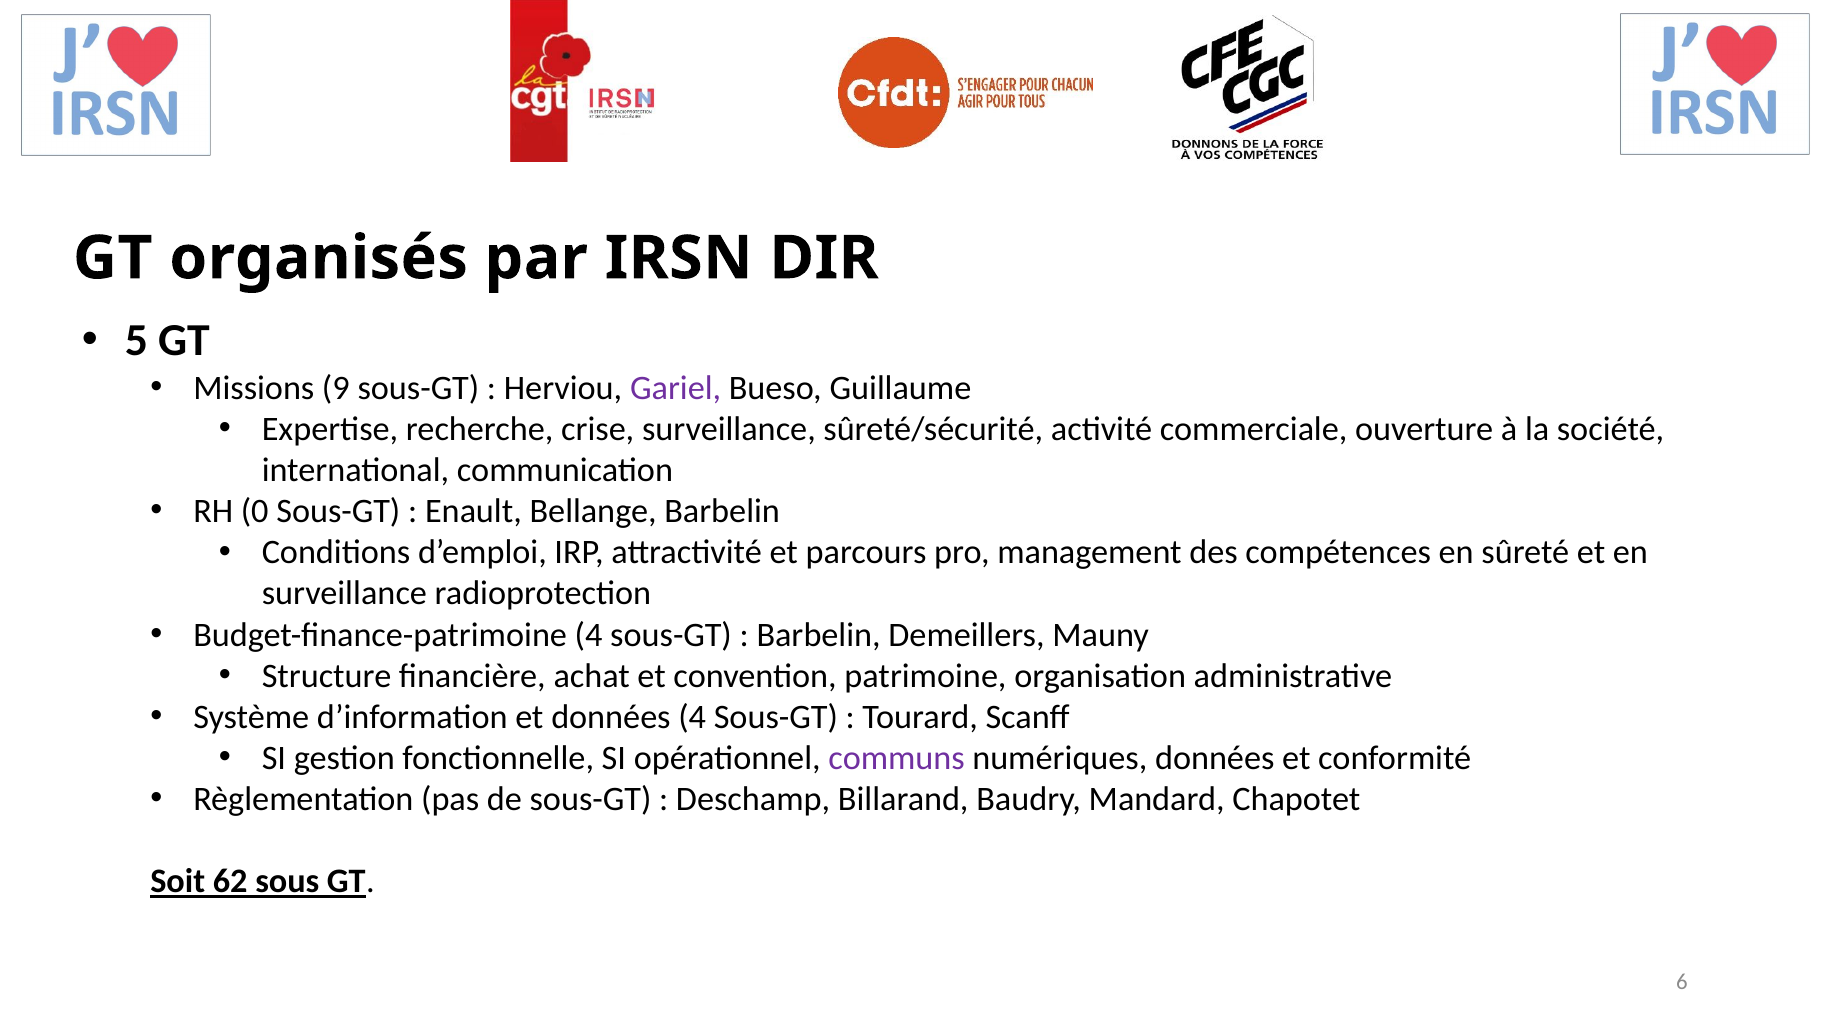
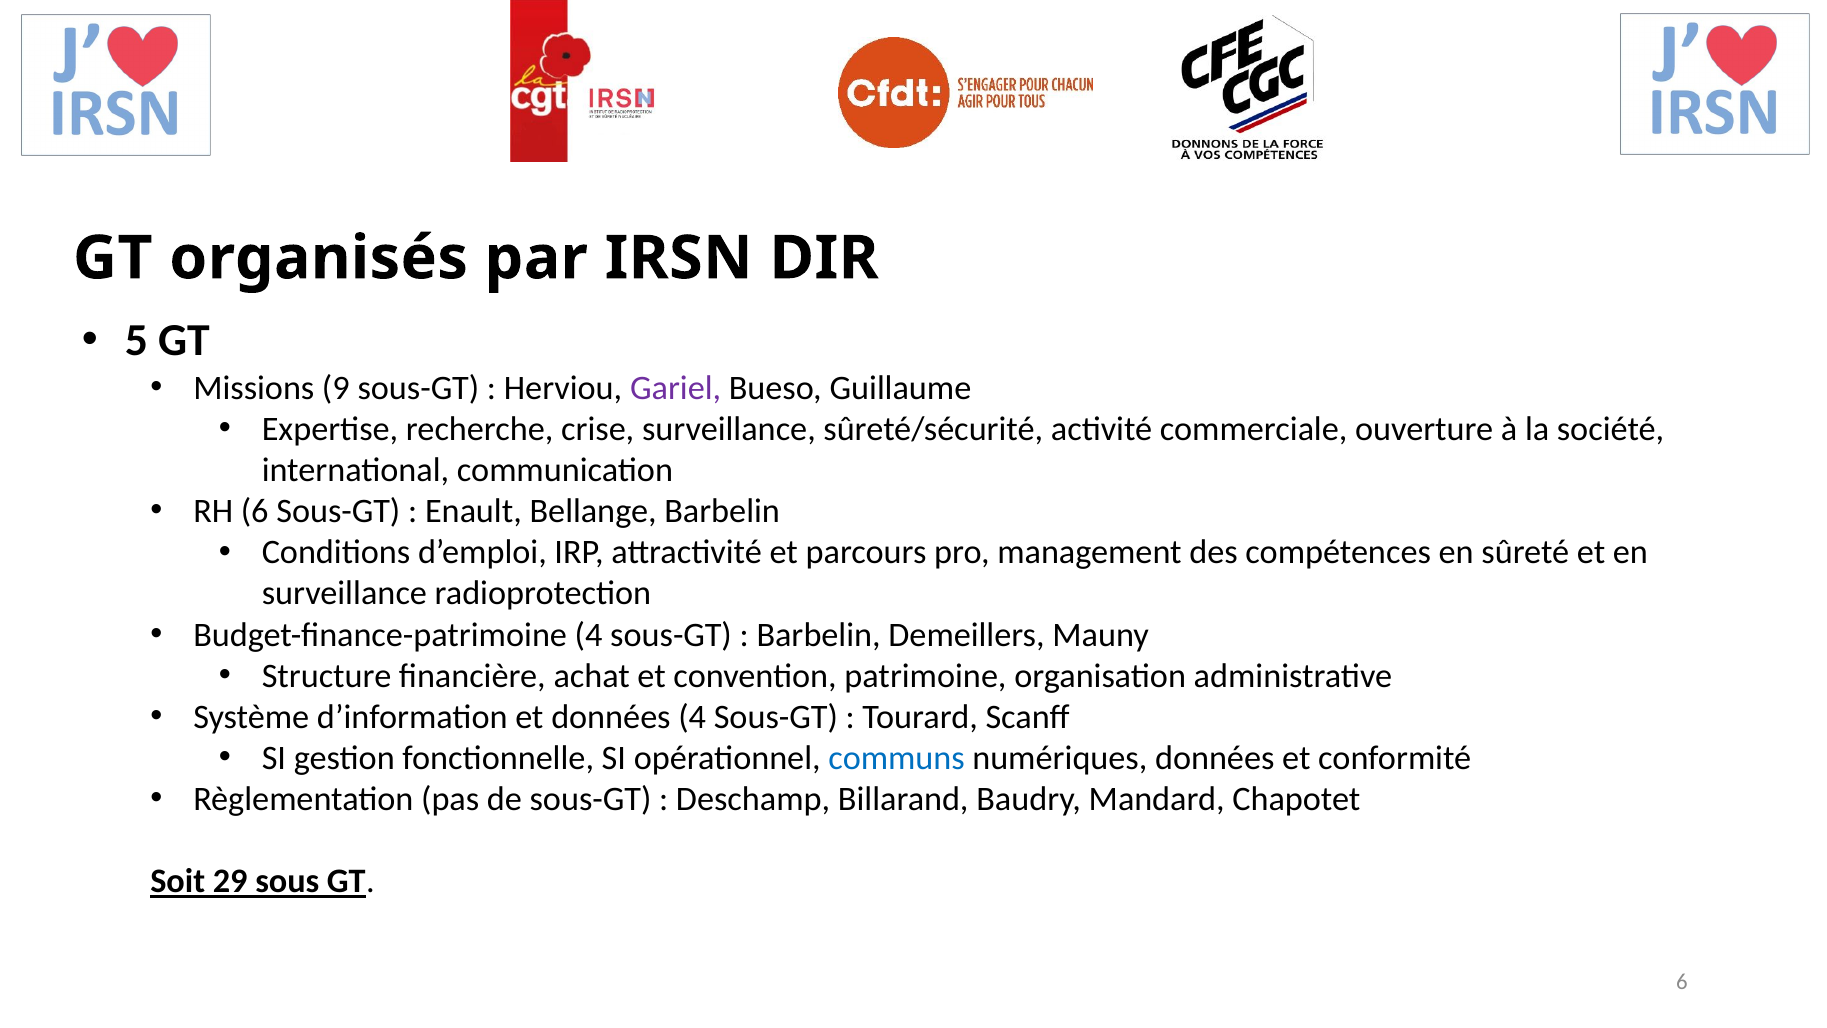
RH 0: 0 -> 6 (255, 511)
communs colour: purple -> blue (897, 758)
62: 62 -> 29 (230, 881)
